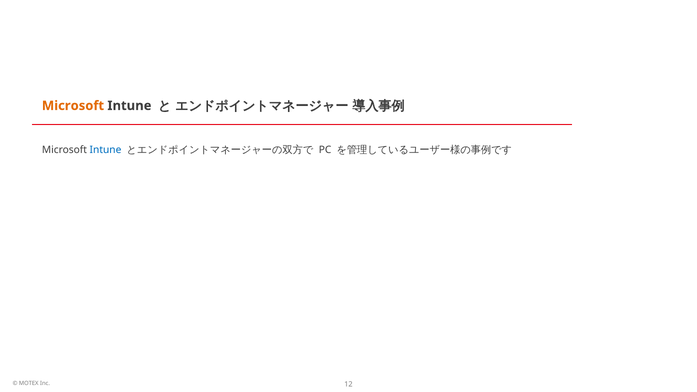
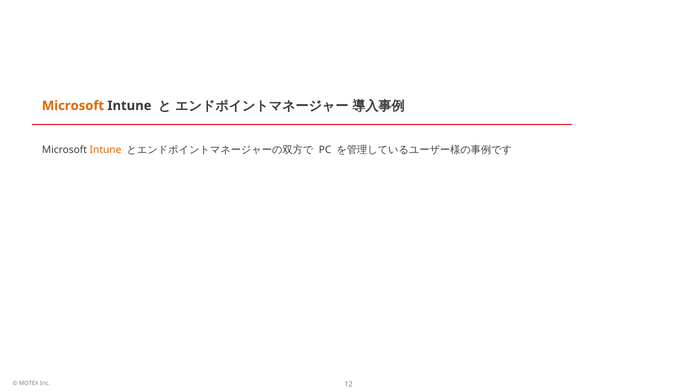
Intune colour: blue -> orange (106, 150)
